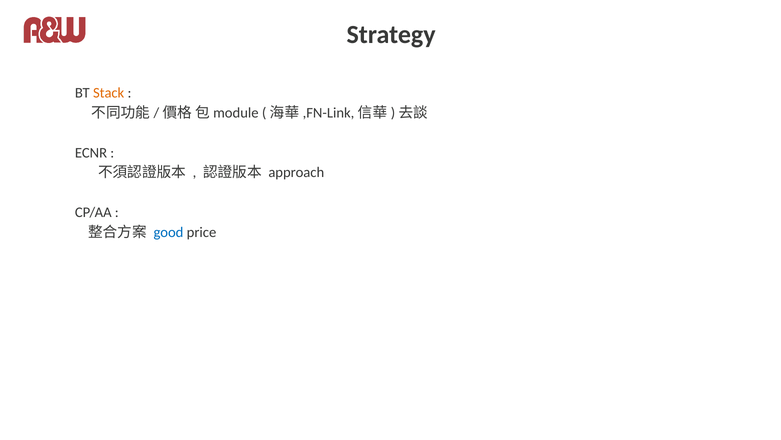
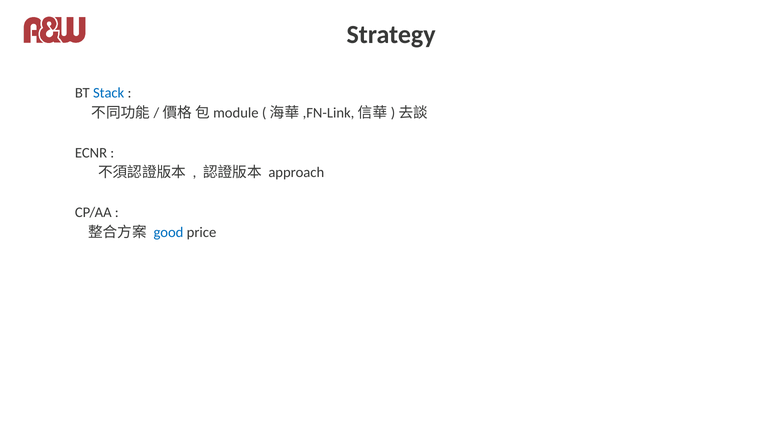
Stack colour: orange -> blue (109, 93)
